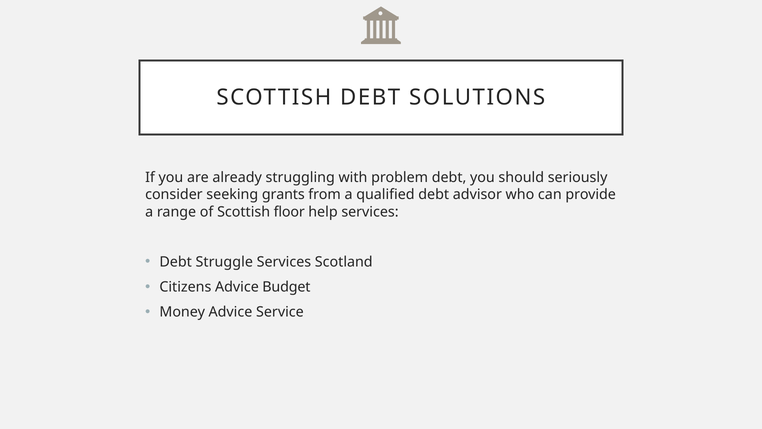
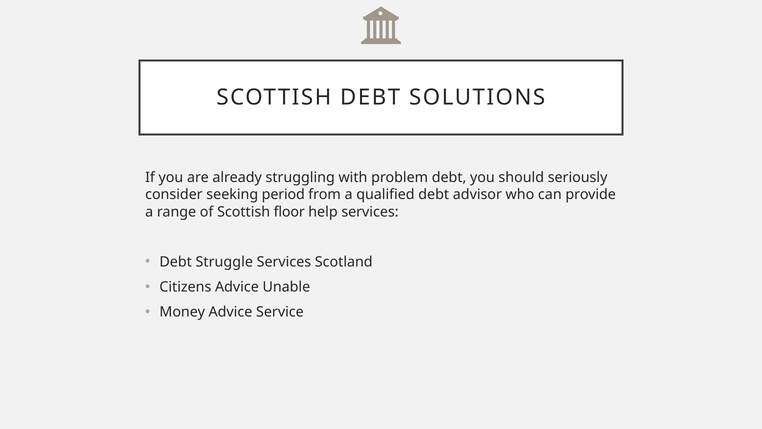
grants: grants -> period (283, 194)
Budget: Budget -> Unable (286, 287)
